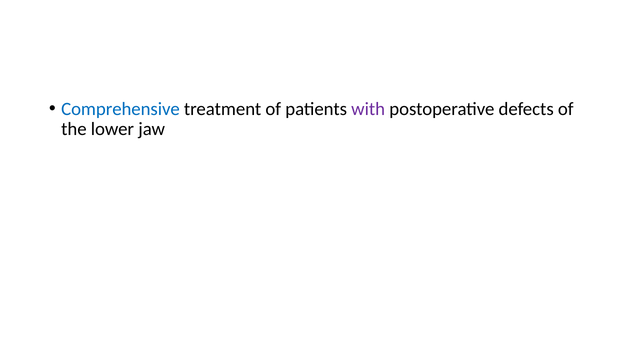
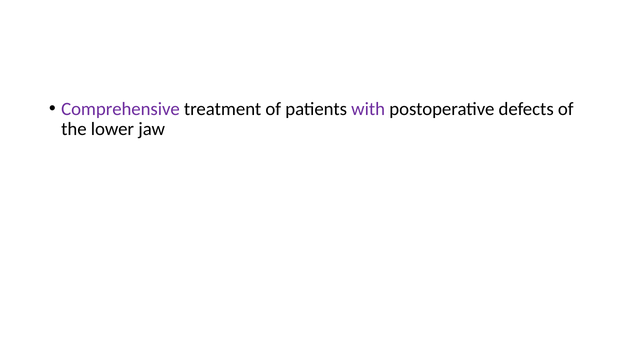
Comprehensive colour: blue -> purple (120, 109)
